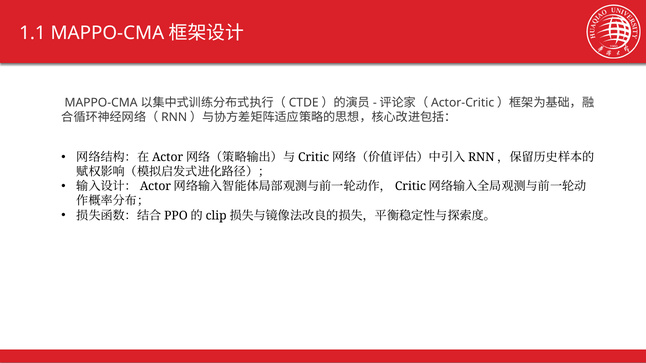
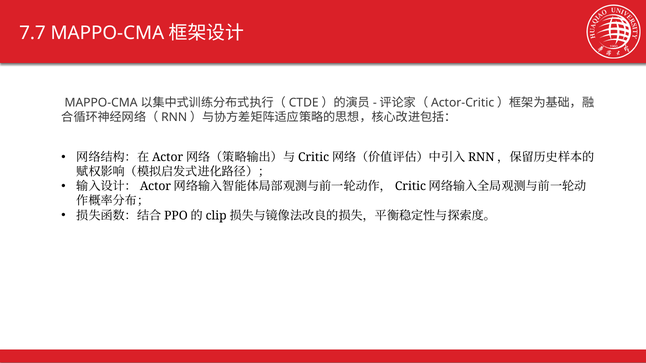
1.1: 1.1 -> 7.7 (32, 33)
